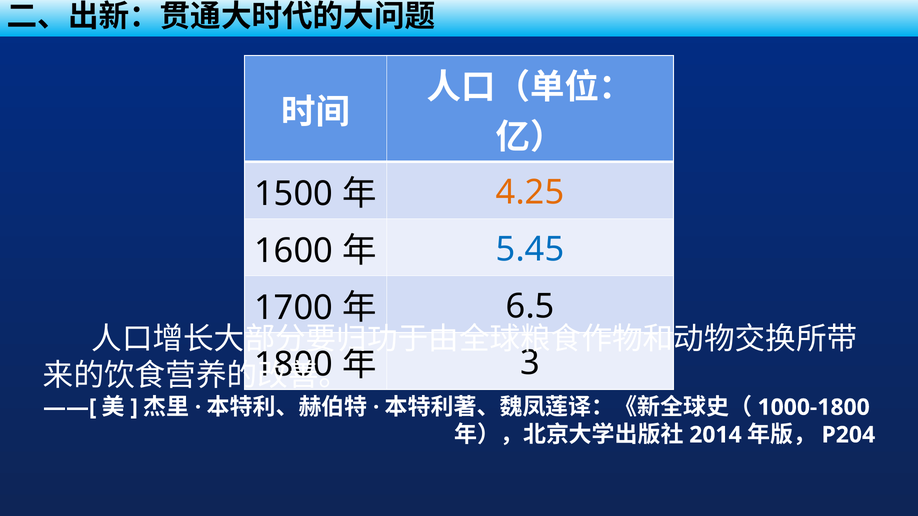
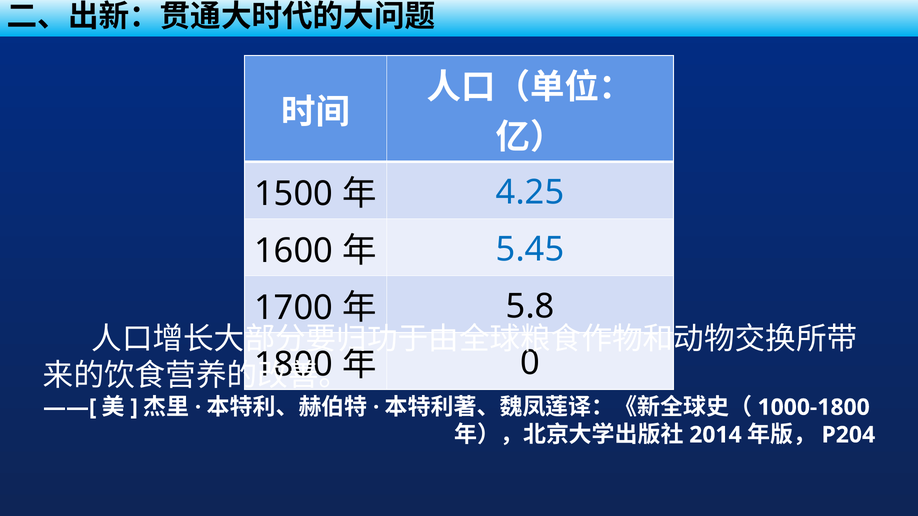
4.25 colour: orange -> blue (530, 192)
6.5: 6.5 -> 5.8 (530, 306)
3: 3 -> 0 (530, 363)
